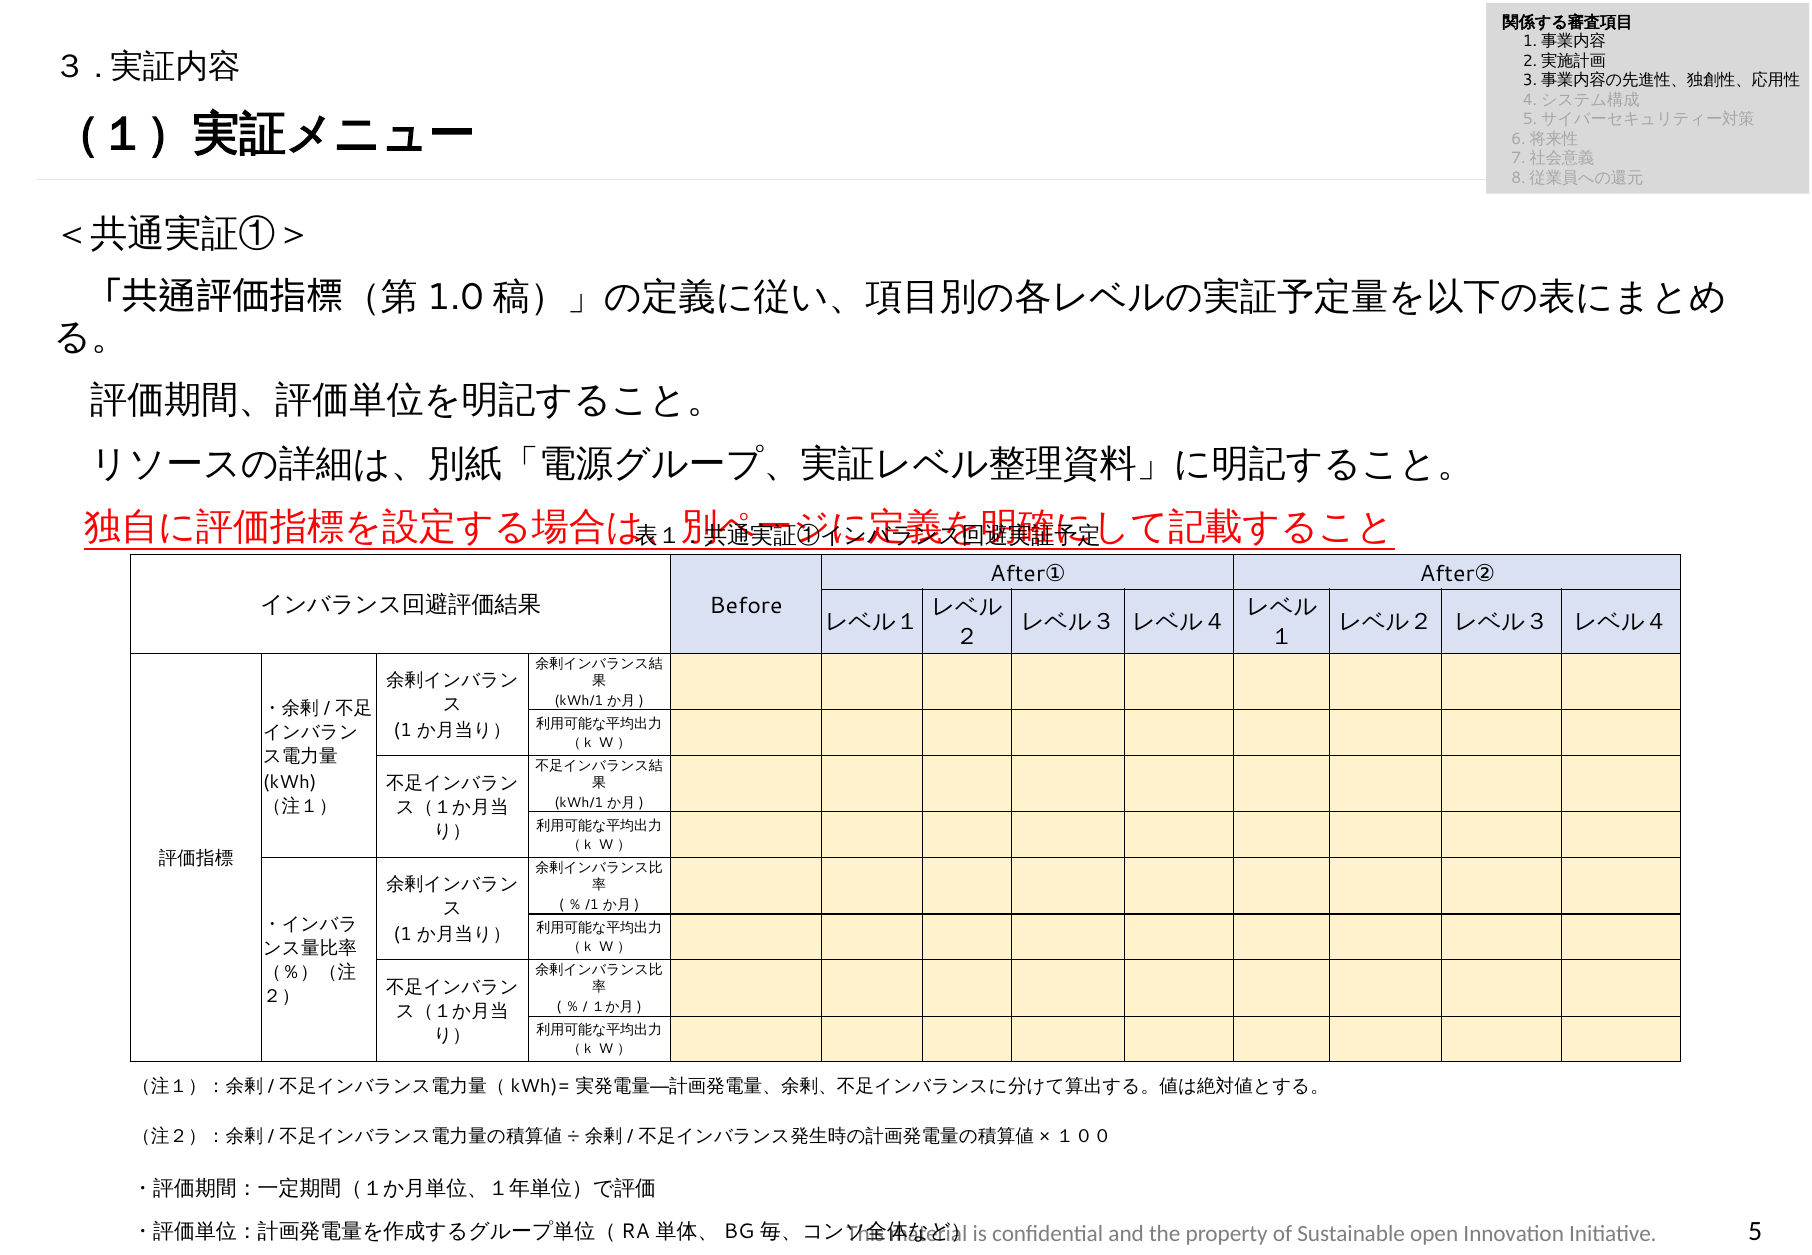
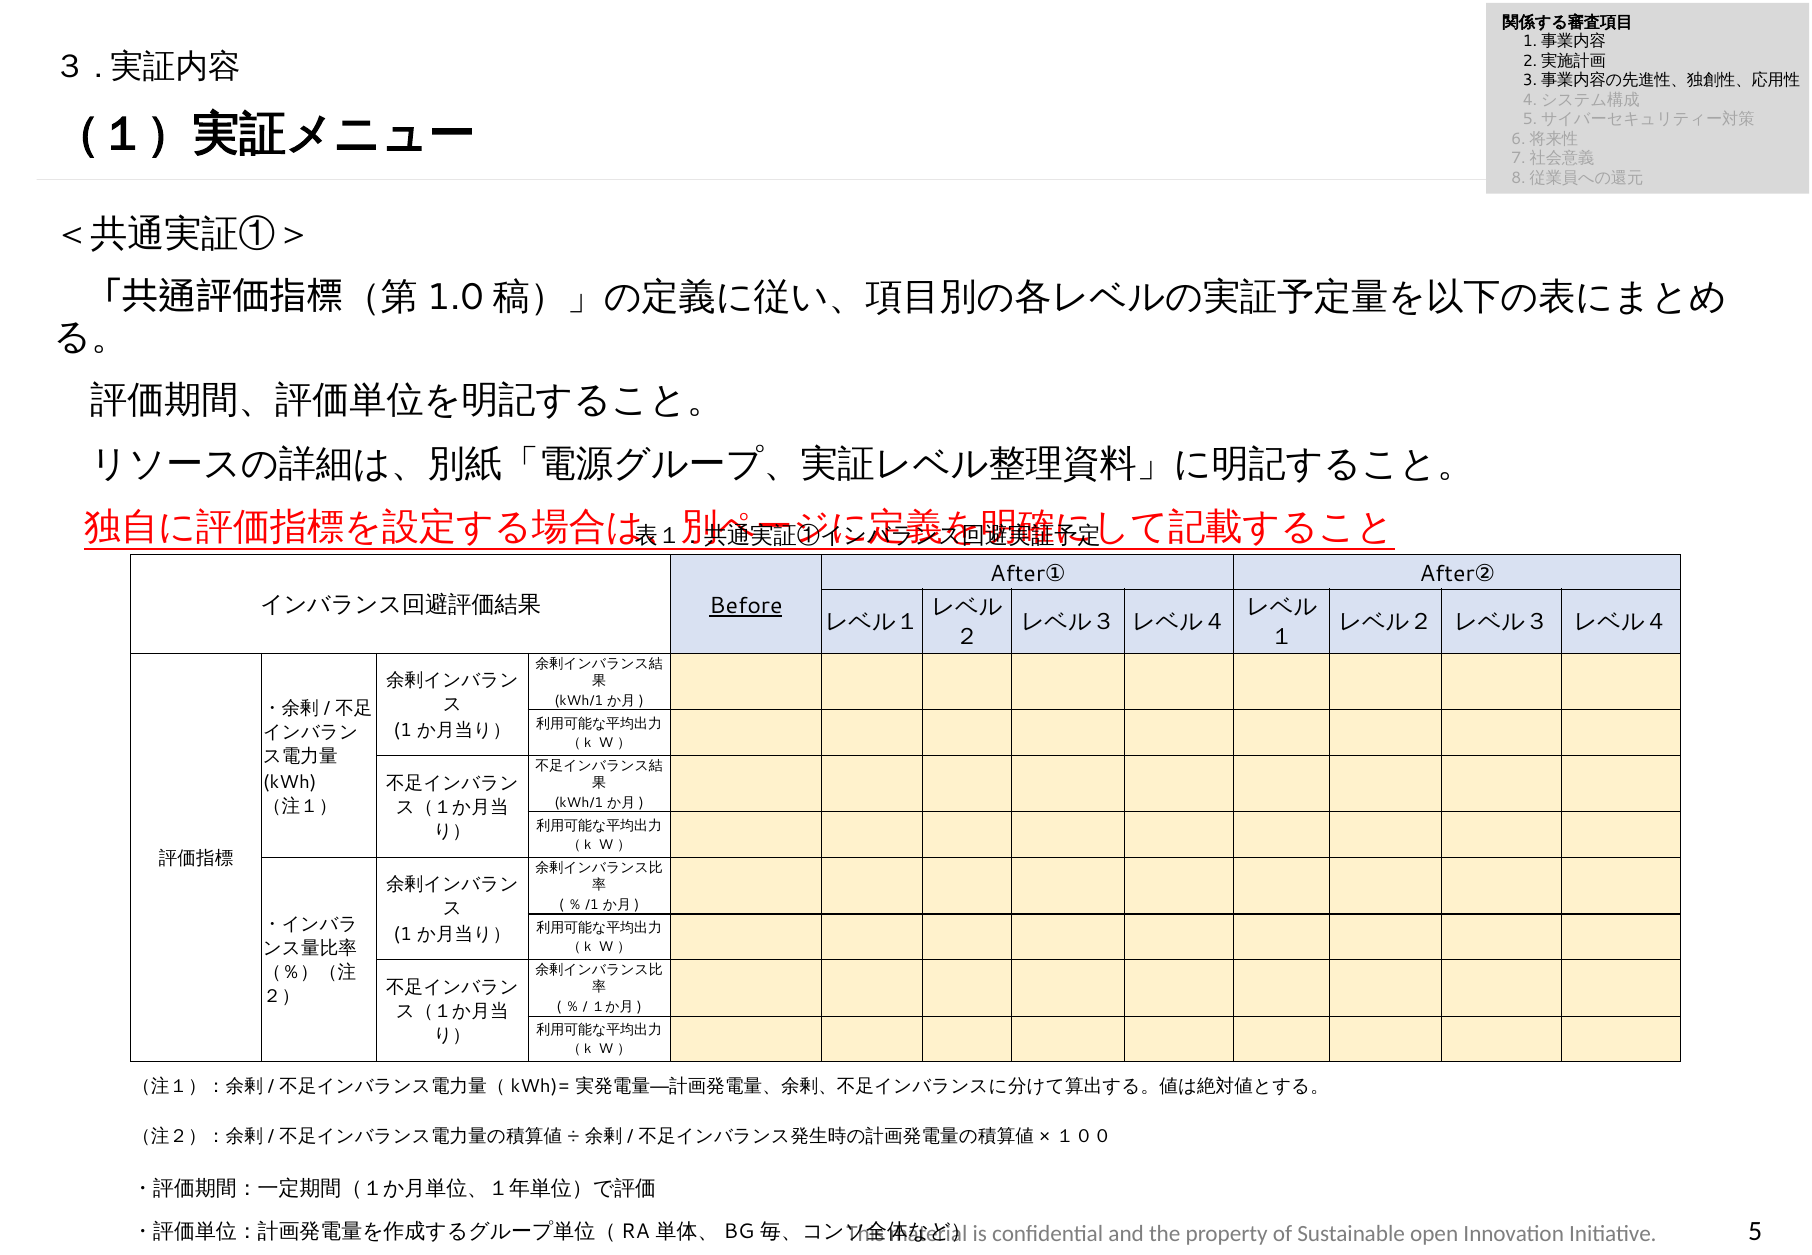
Before underline: none -> present (746, 606)
